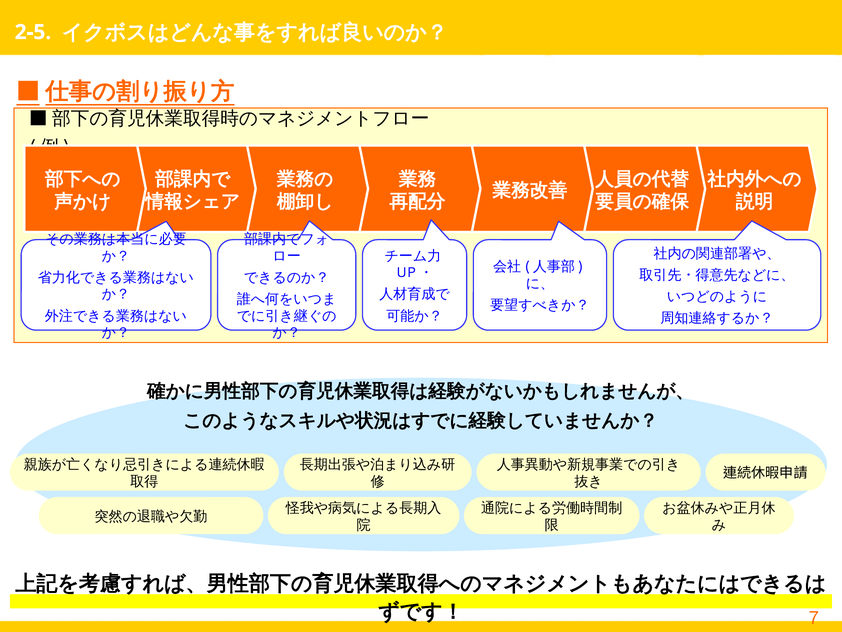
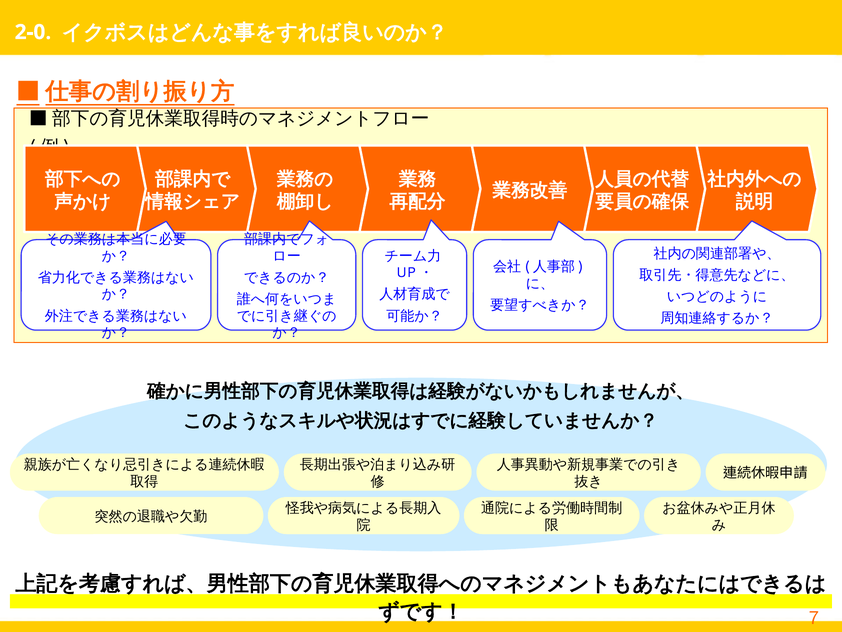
2-5: 2-5 -> 2-0 (33, 32)
